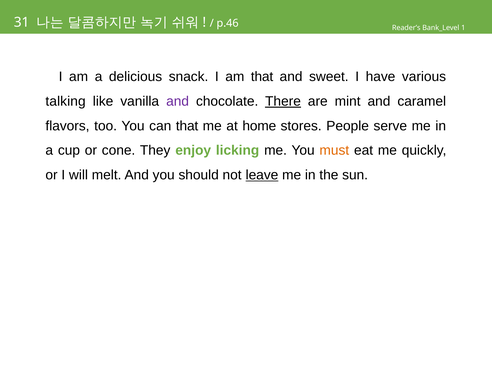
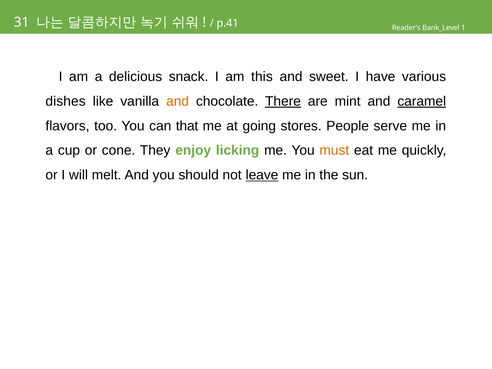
p.46: p.46 -> p.41 (228, 23)
am that: that -> this (262, 77)
talking: talking -> dishes (66, 101)
and colour: purple -> orange (178, 101)
caramel underline: none -> present (422, 101)
home: home -> going (259, 126)
